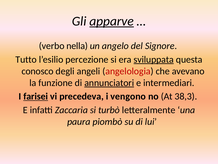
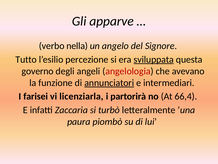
apparve underline: present -> none (112, 21)
conosco: conosco -> governo (38, 71)
farisei underline: present -> none (36, 96)
precedeva: precedeva -> licenziarla (81, 96)
vengono: vengono -> partorirà (128, 96)
38,3: 38,3 -> 66,4 (186, 96)
